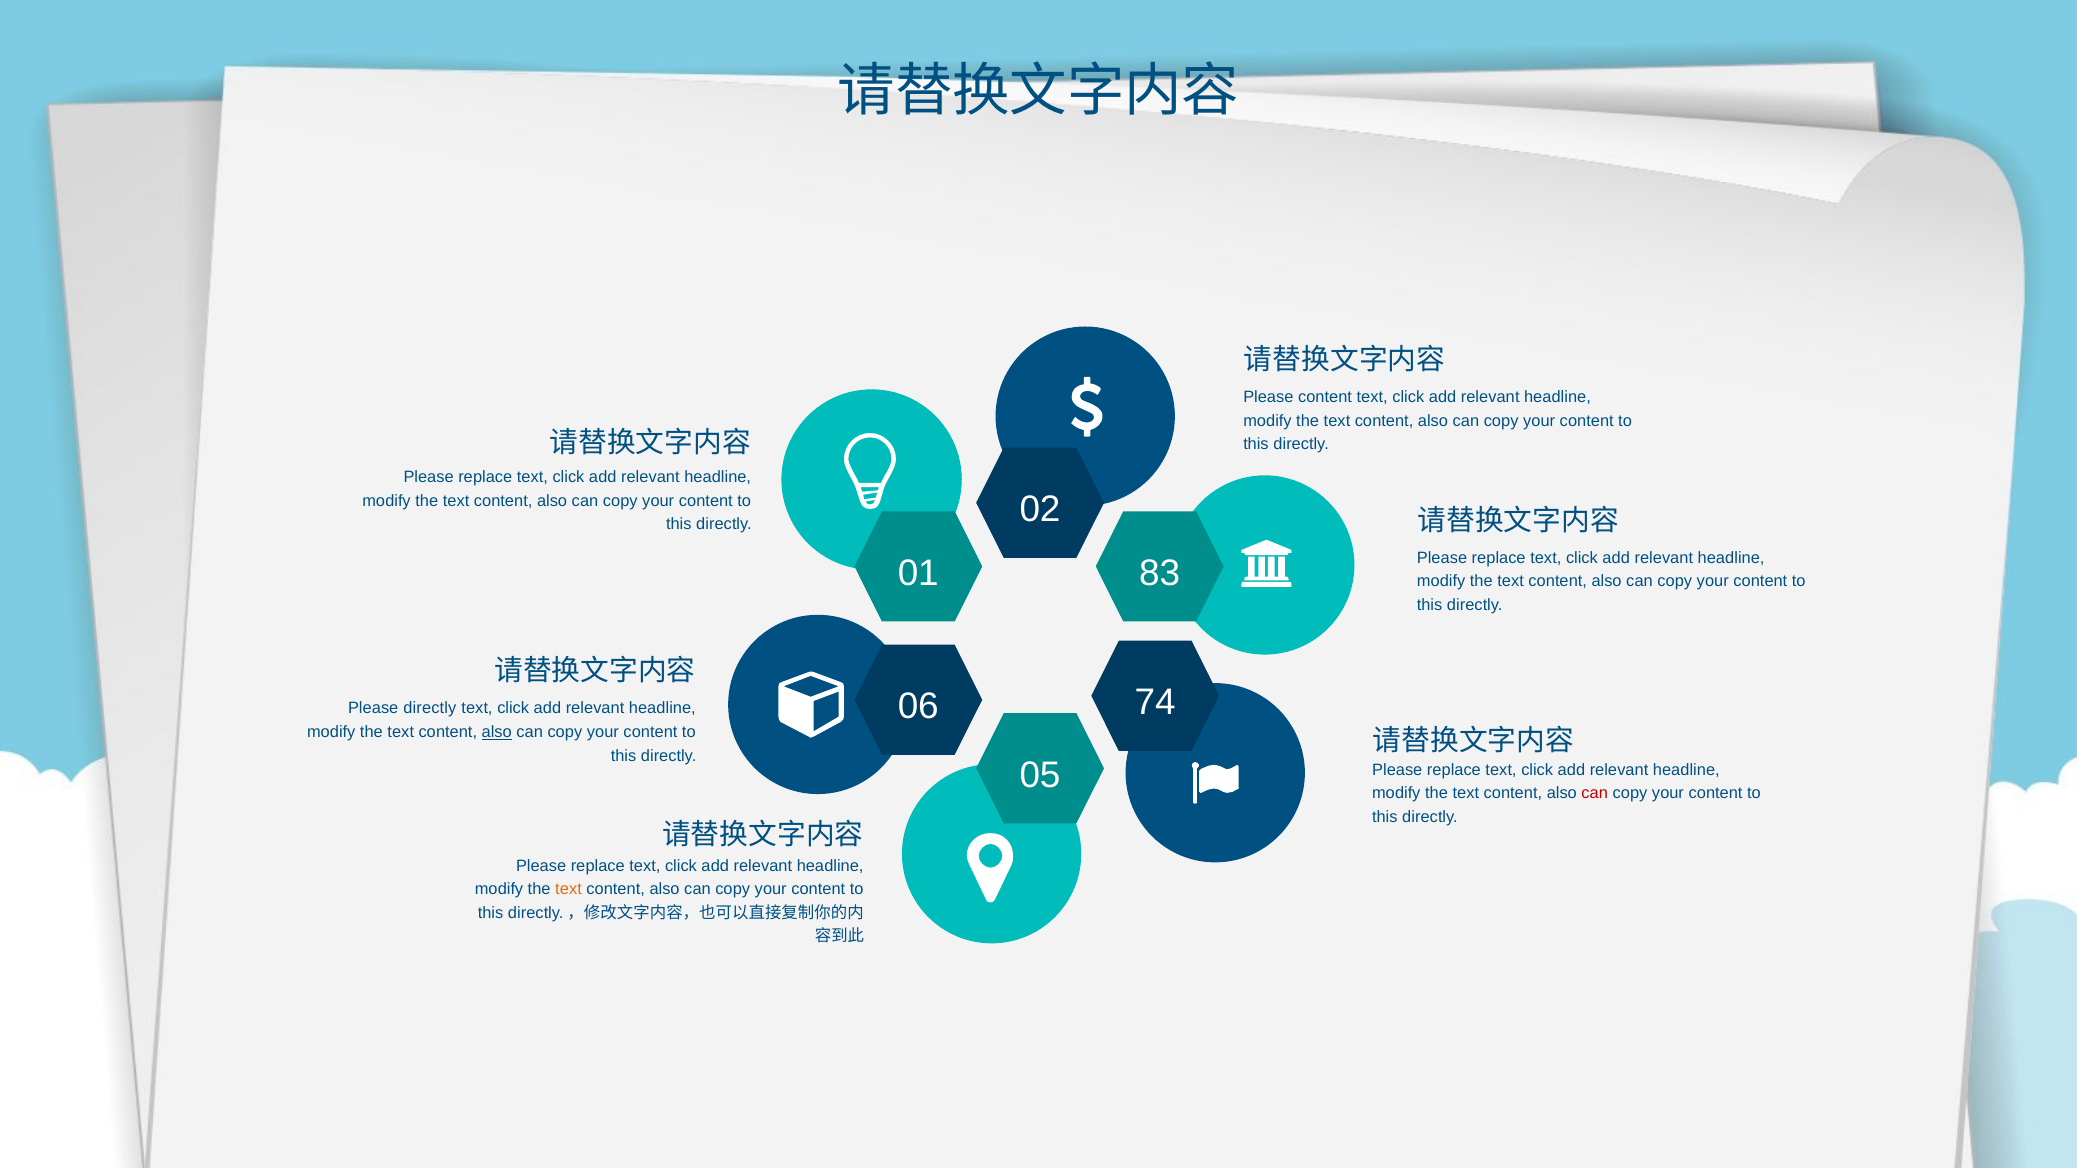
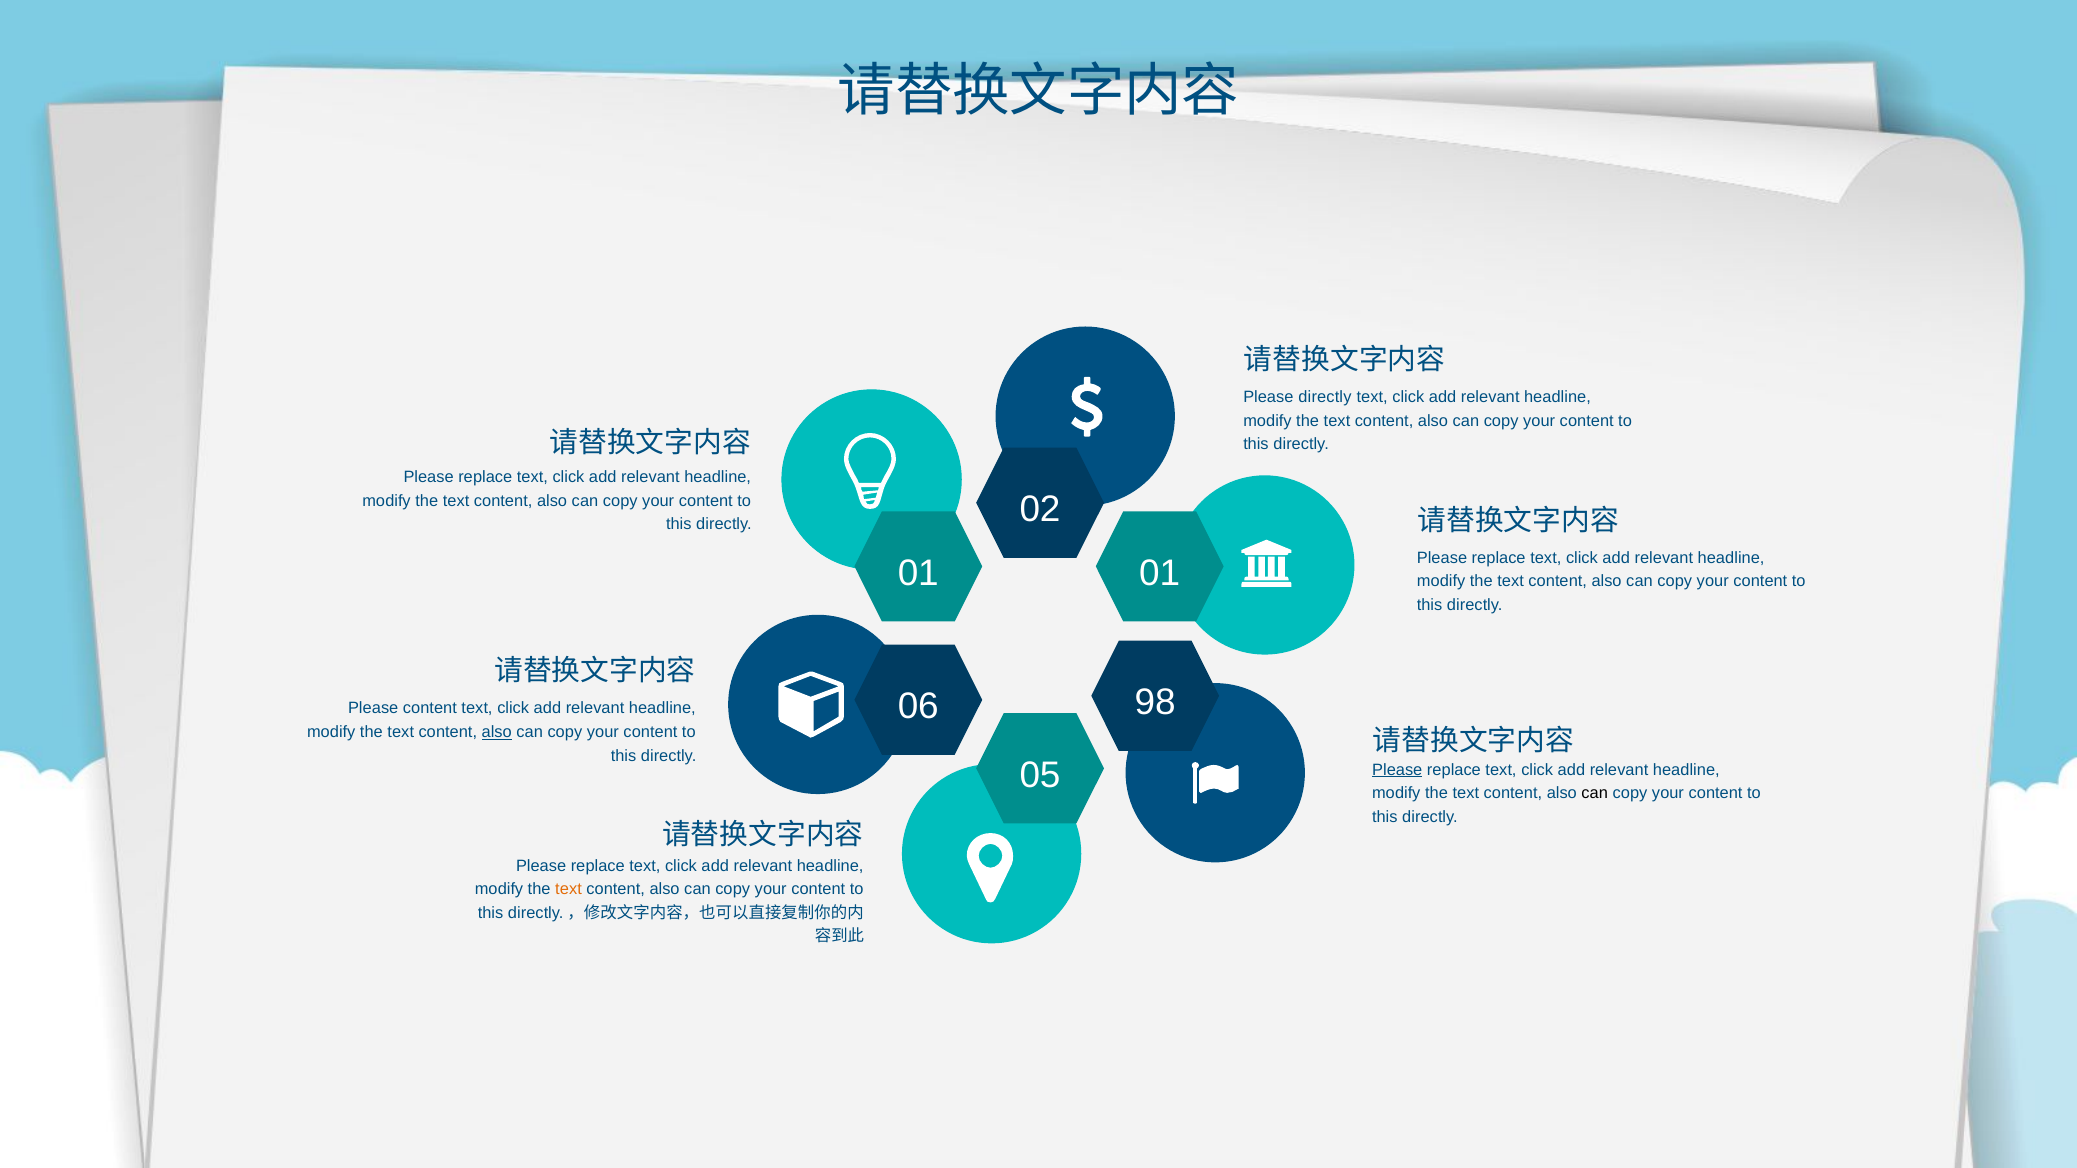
Please content: content -> directly (1325, 397)
01 83: 83 -> 01 (1160, 573)
74: 74 -> 98 (1155, 703)
Please directly: directly -> content (430, 709)
Please underline: none -> present (1397, 770)
can colour: red -> black (1595, 793)
